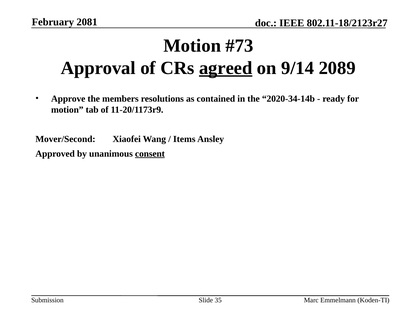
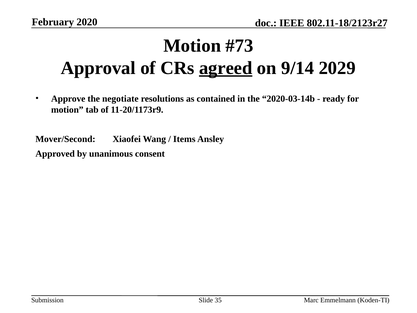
2081: 2081 -> 2020 (87, 22)
2089: 2089 -> 2029 (337, 68)
members: members -> negotiate (120, 99)
2020-34-14b: 2020-34-14b -> 2020-03-14b (288, 99)
consent underline: present -> none (150, 154)
